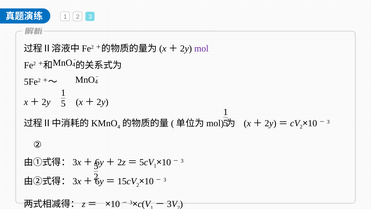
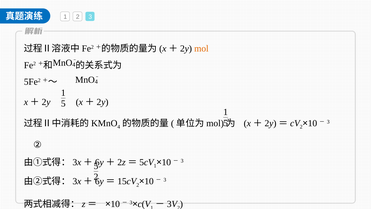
mol colour: purple -> orange (201, 48)
